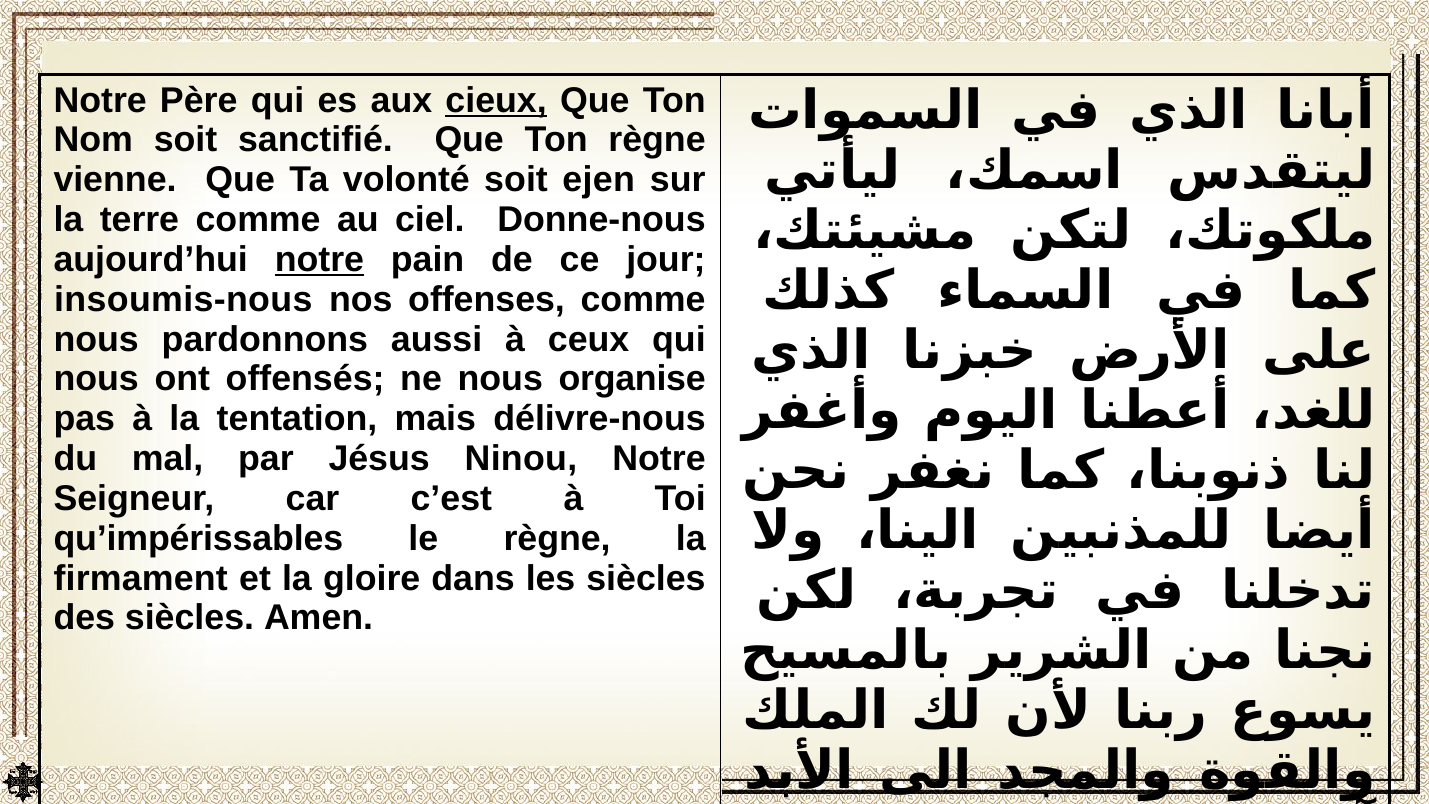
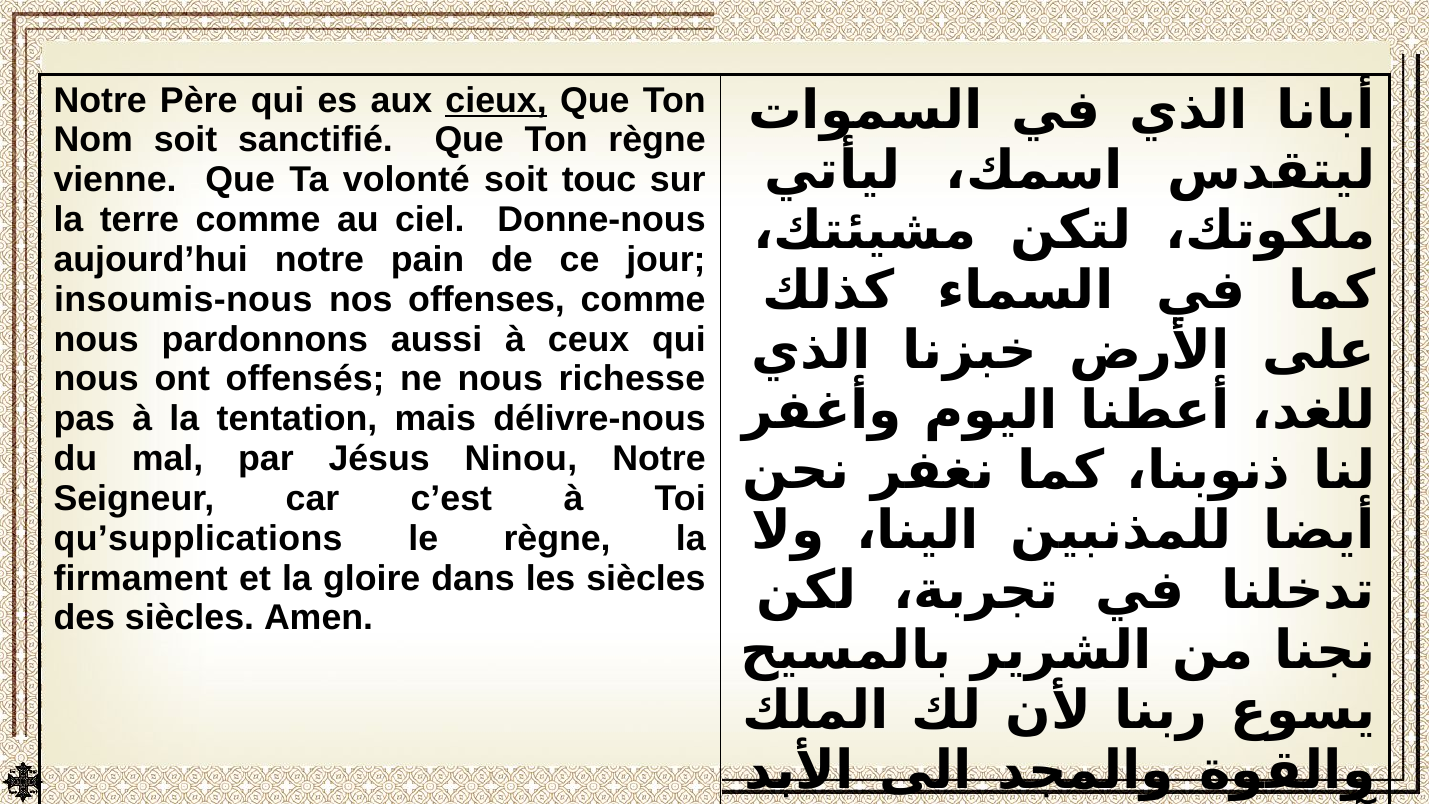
ejen: ejen -> touc (599, 180)
notre underline: present -> none (319, 260)
organise: organise -> richesse (632, 379)
qu’impérissables: qu’impérissables -> qu’supplications (198, 538)
